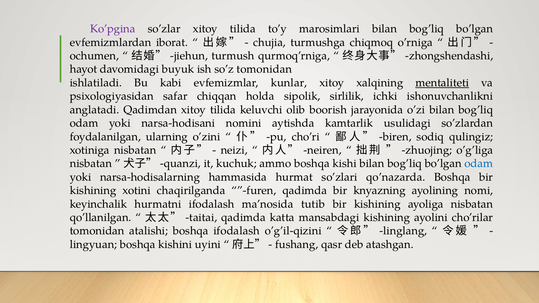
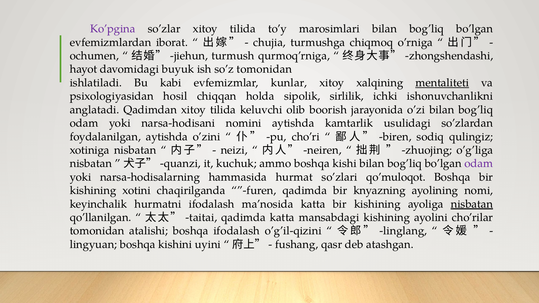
safar: safar -> hosil (175, 96)
foydalanilgan ularning: ularning -> aytishda (167, 137)
odam colour: blue -> purple (479, 164)
qo’nazarda: qo’nazarda -> qo’muloqot (396, 177)
ma’nosida tutib: tutib -> katta (313, 204)
nisbatan underline: none -> present (472, 204)
